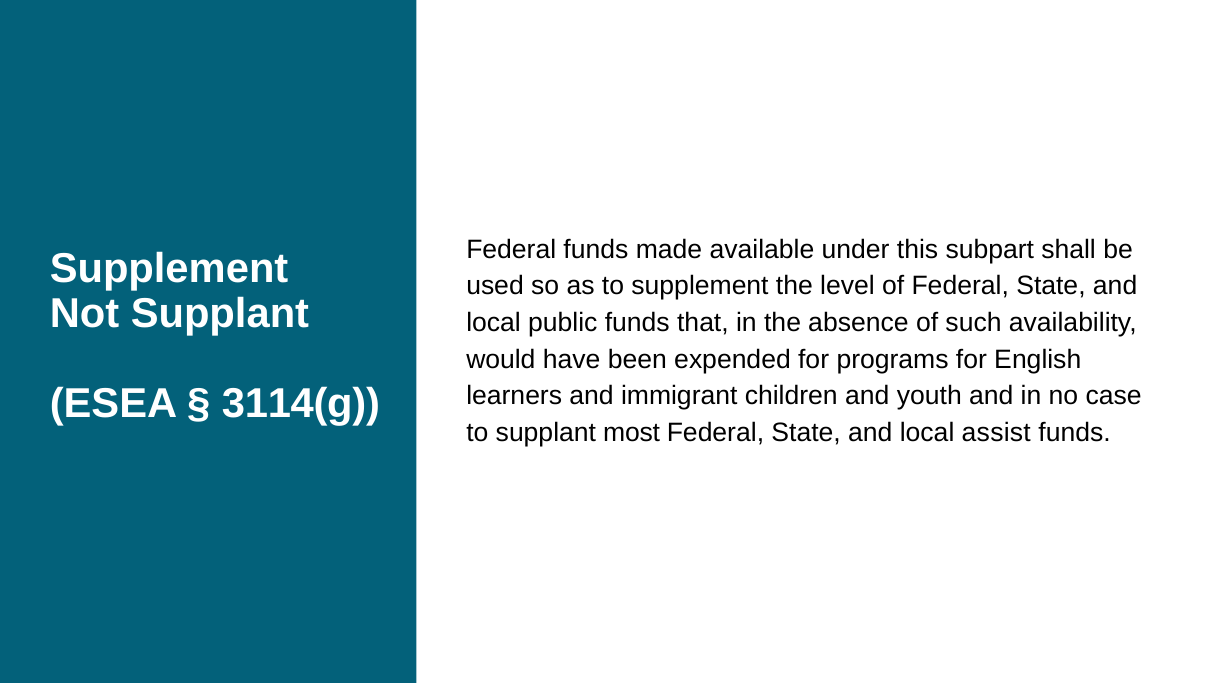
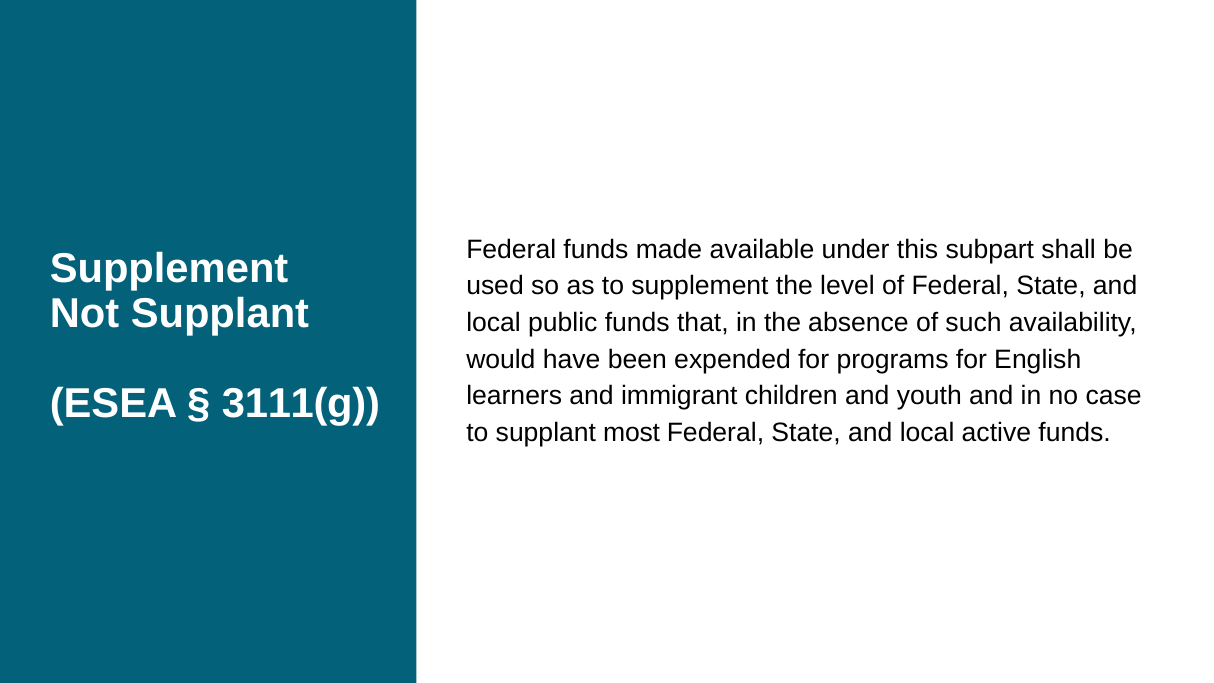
3114(g: 3114(g -> 3111(g (301, 404)
assist: assist -> active (996, 433)
